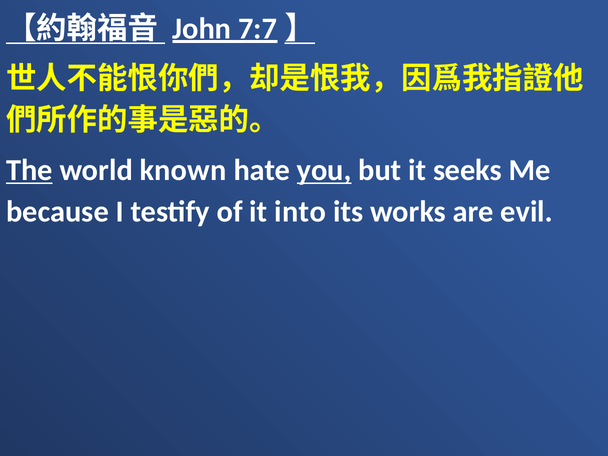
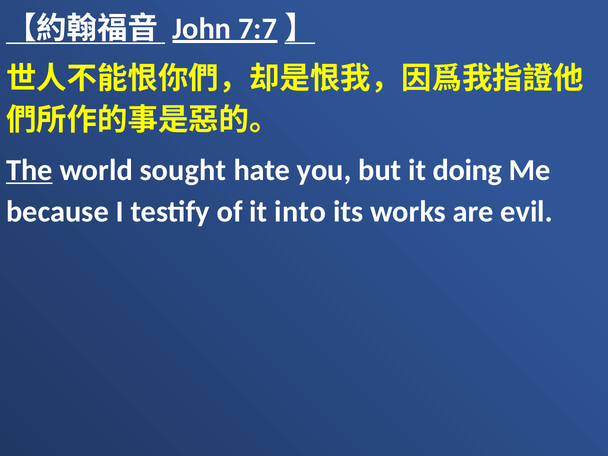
known: known -> sought (183, 170)
you underline: present -> none (324, 170)
seeks: seeks -> doing (467, 170)
